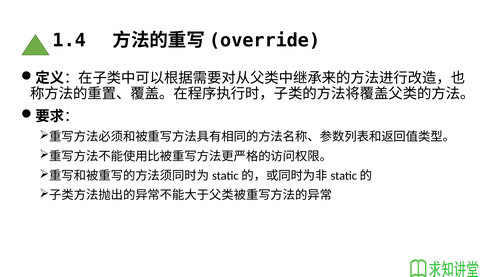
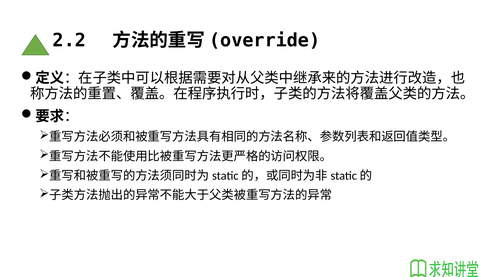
1.4: 1.4 -> 2.2 (69, 40)
